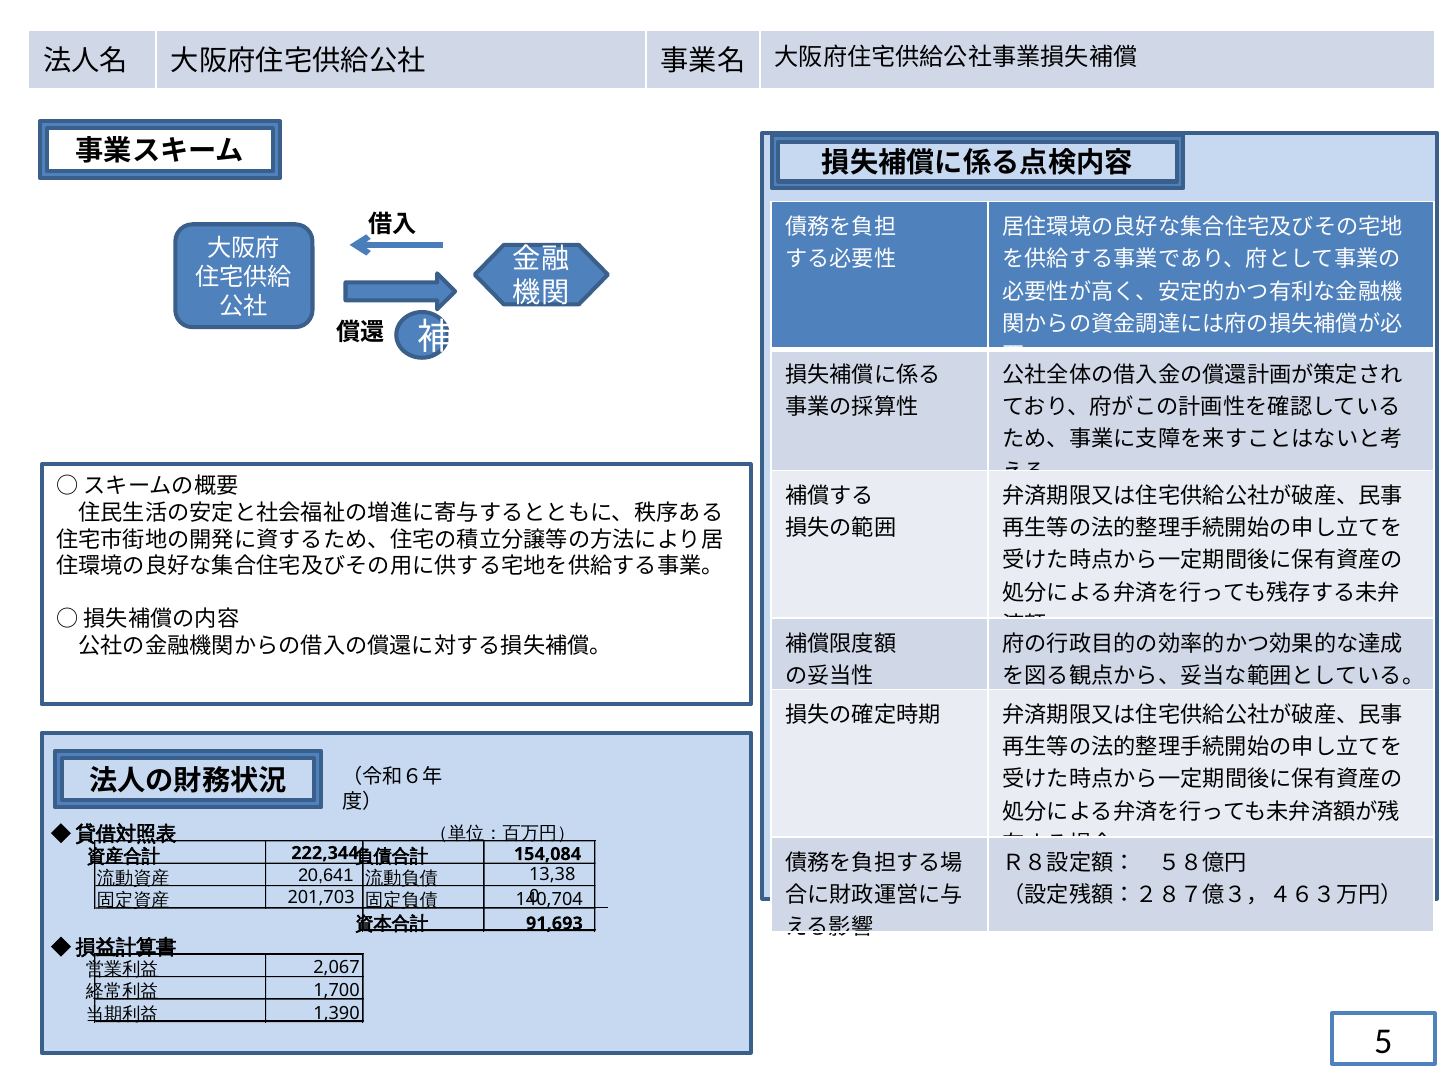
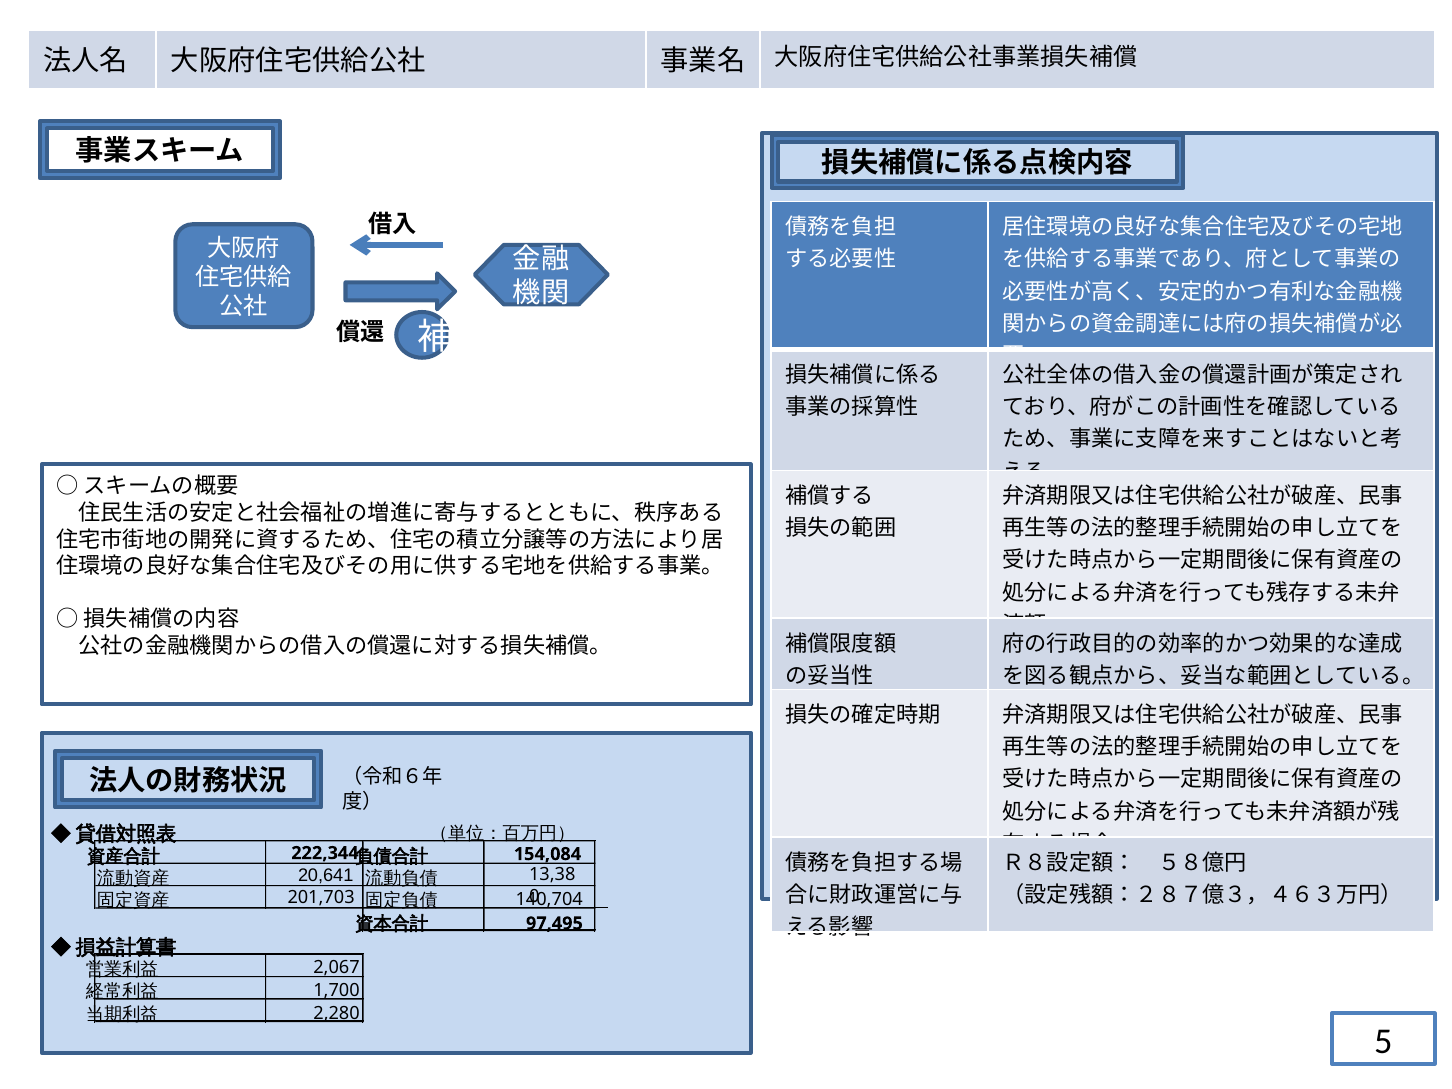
91,693: 91,693 -> 97,495 (554, 923)
1,390: 1,390 -> 2,280 (337, 1013)
